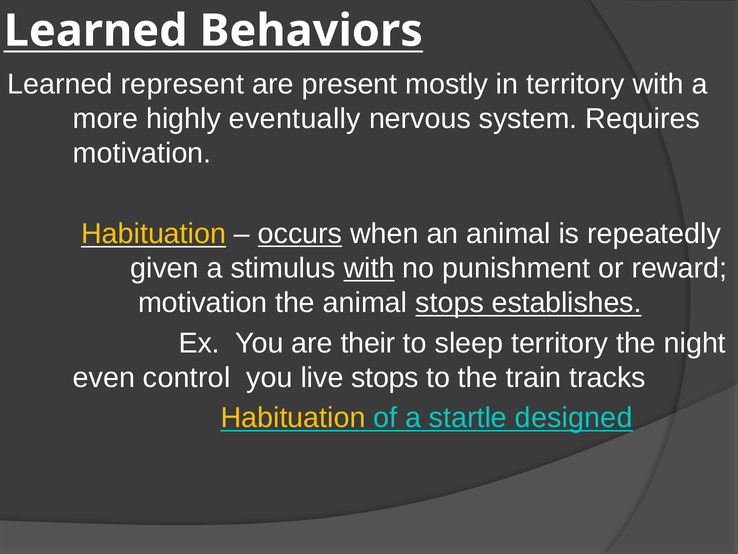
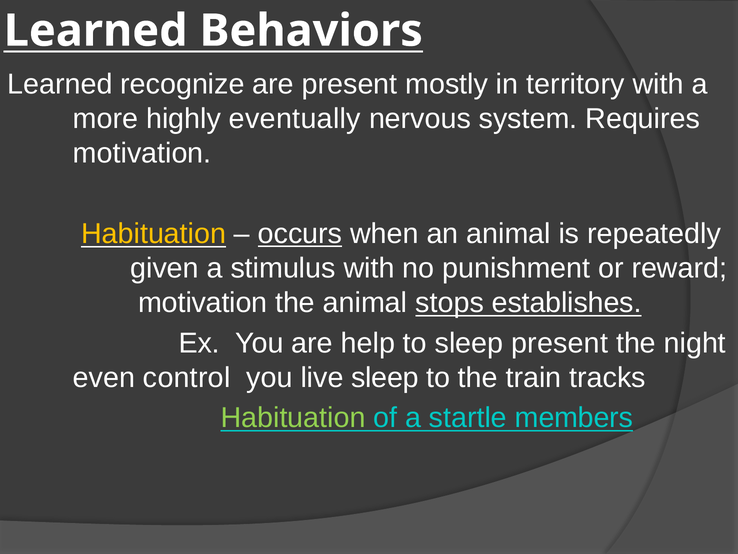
represent: represent -> recognize (182, 84)
with underline: present -> none (369, 268)
their: their -> help (368, 343)
sleep territory: territory -> present (560, 343)
live stops: stops -> sleep (385, 377)
Habituation colour: yellow -> light green (293, 418)
designed: designed -> members (574, 418)
